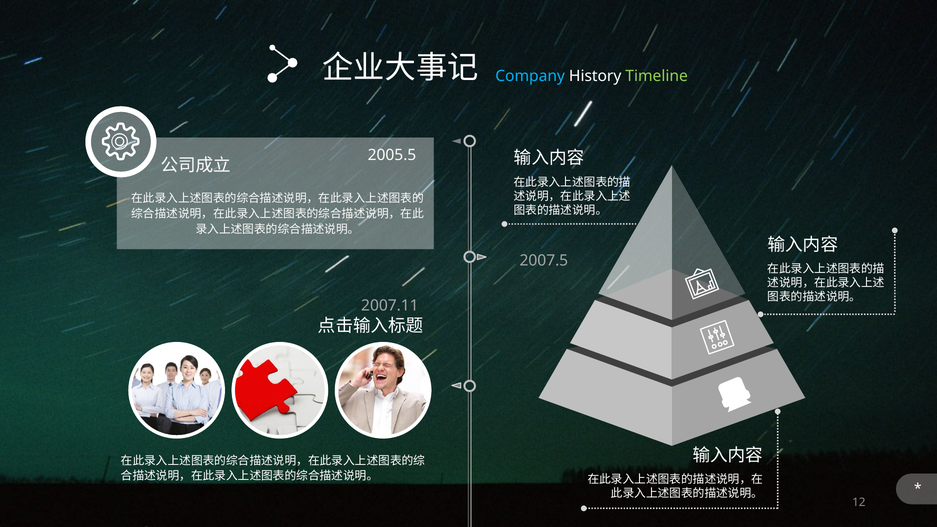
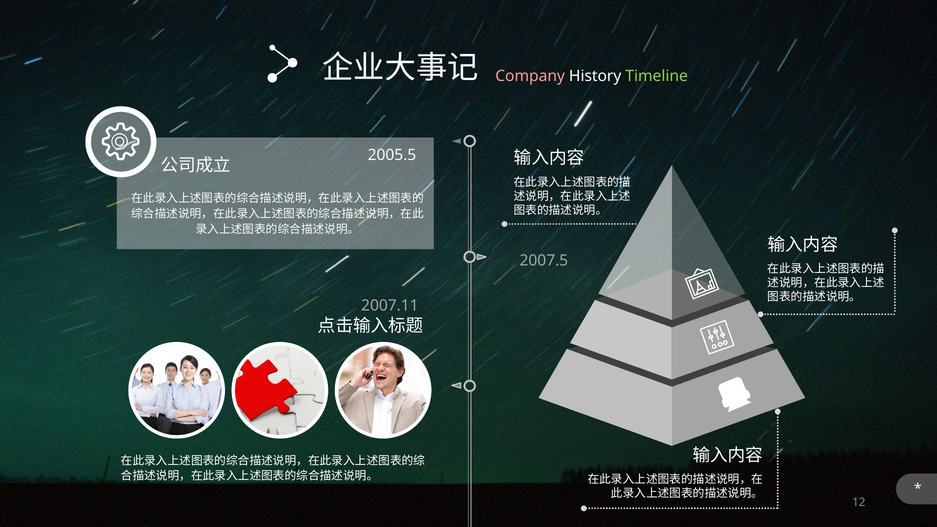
Company colour: light blue -> pink (530, 76)
